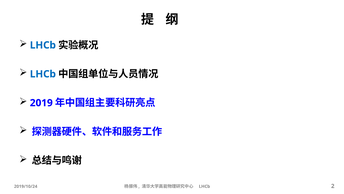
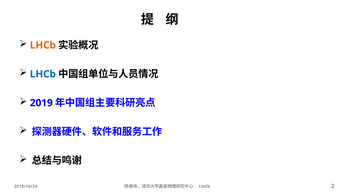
LHCb colour: blue -> orange (43, 45)
